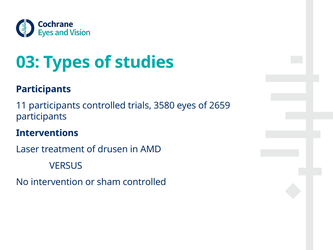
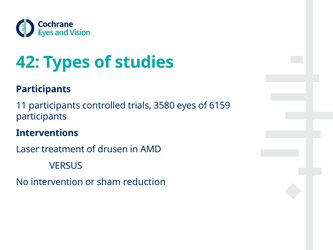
03: 03 -> 42 (28, 62)
2659: 2659 -> 6159 (220, 105)
sham controlled: controlled -> reduction (144, 182)
